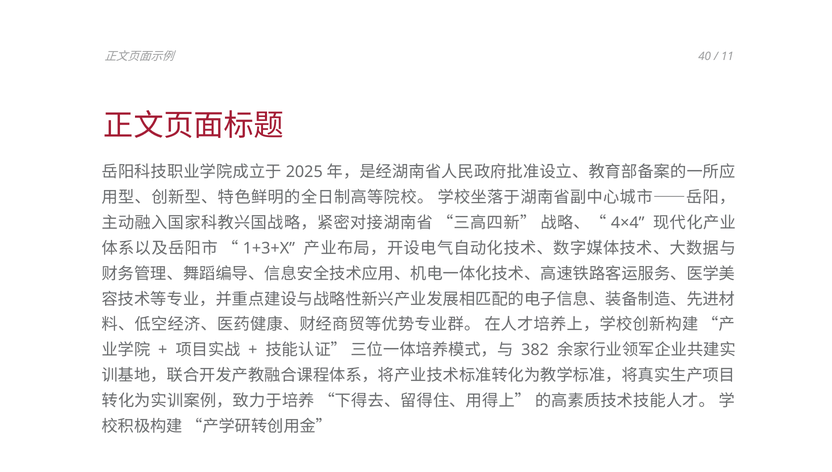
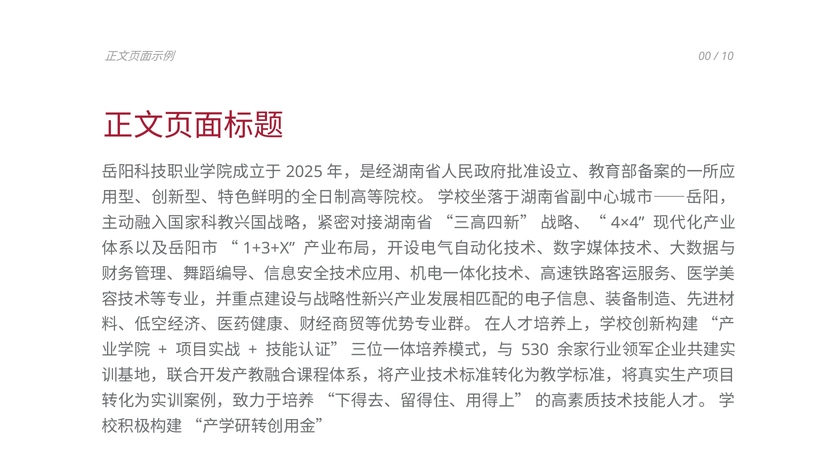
40: 40 -> 00 (705, 56)
11: 11 -> 10 (727, 56)
382: 382 -> 530 (535, 350)
